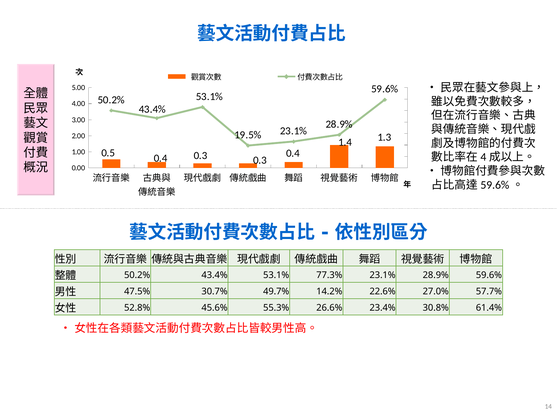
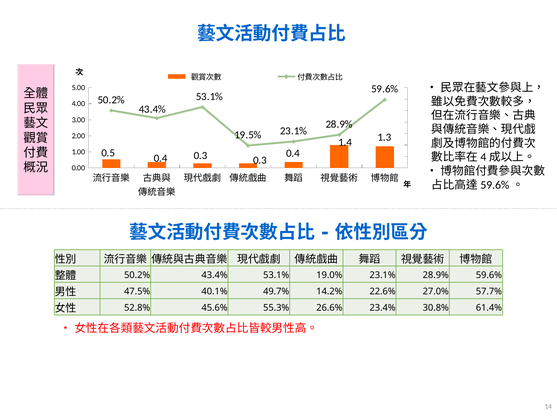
77.3%: 77.3% -> 19.0% (329, 275)
30.7%: 30.7% -> 40.1% (215, 292)
